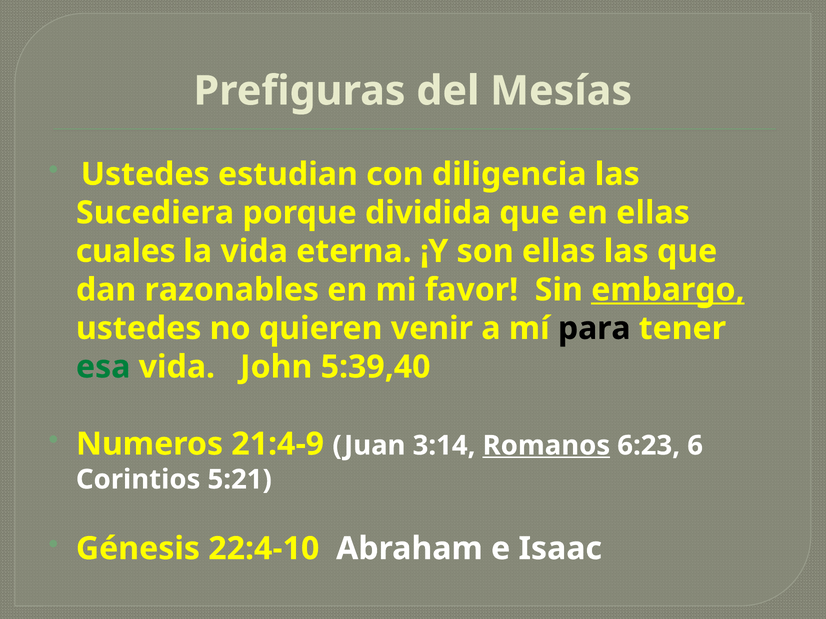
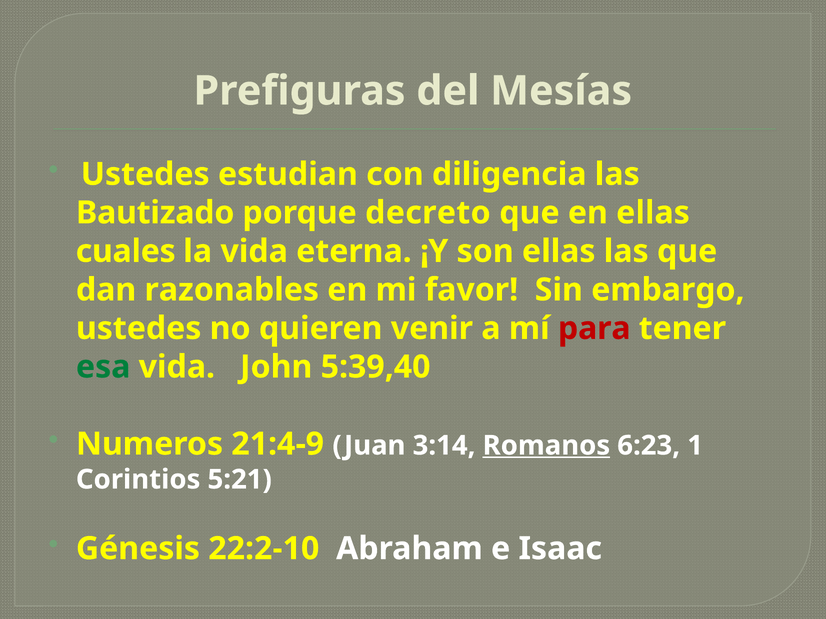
Sucediera: Sucediera -> Bautizado (155, 213)
dividida: dividida -> decreto (428, 213)
embargo underline: present -> none (668, 290)
para colour: black -> red (594, 329)
6: 6 -> 1 (695, 446)
22:4-10: 22:4-10 -> 22:2-10 (264, 549)
